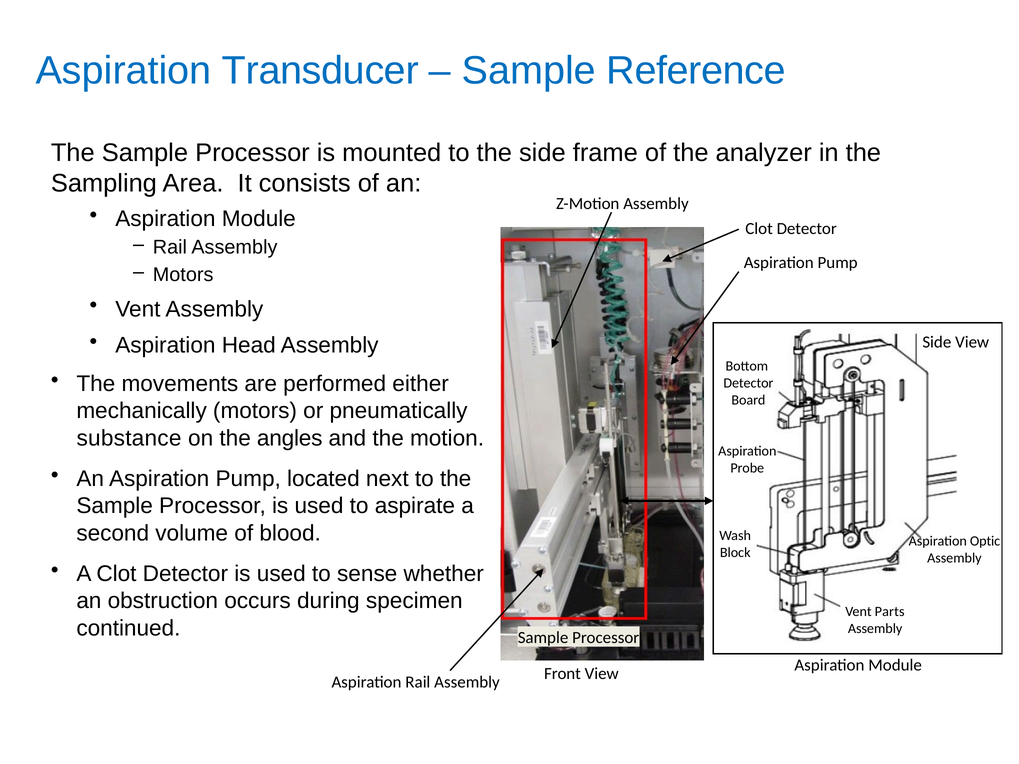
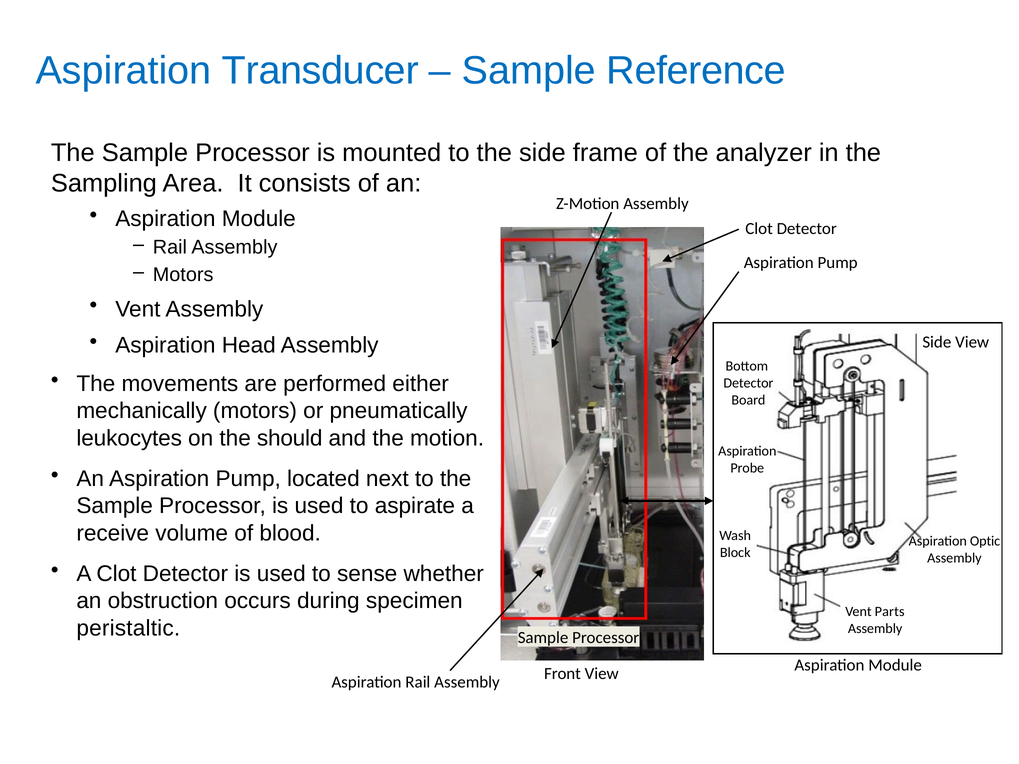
substance: substance -> leukocytes (129, 438)
angles: angles -> should (290, 438)
second: second -> receive (113, 533)
continued: continued -> peristaltic (128, 628)
